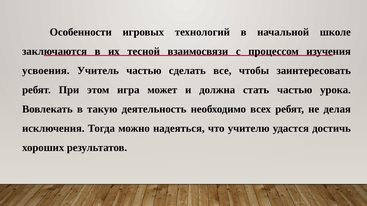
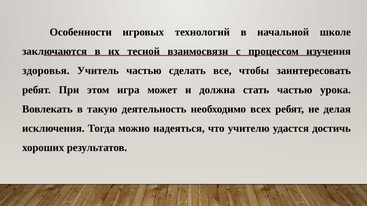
усвоения: усвоения -> здоровья (46, 71)
